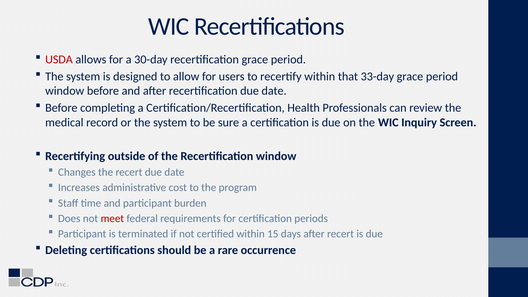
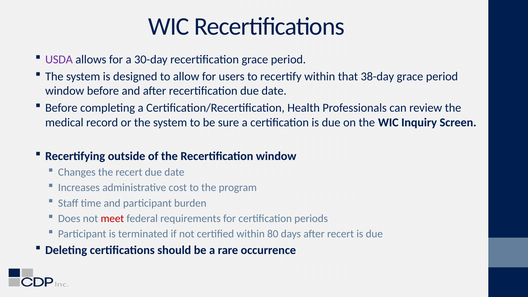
USDA colour: red -> purple (59, 60)
33-day: 33-day -> 38-day (377, 76)
15: 15 -> 80 (273, 234)
